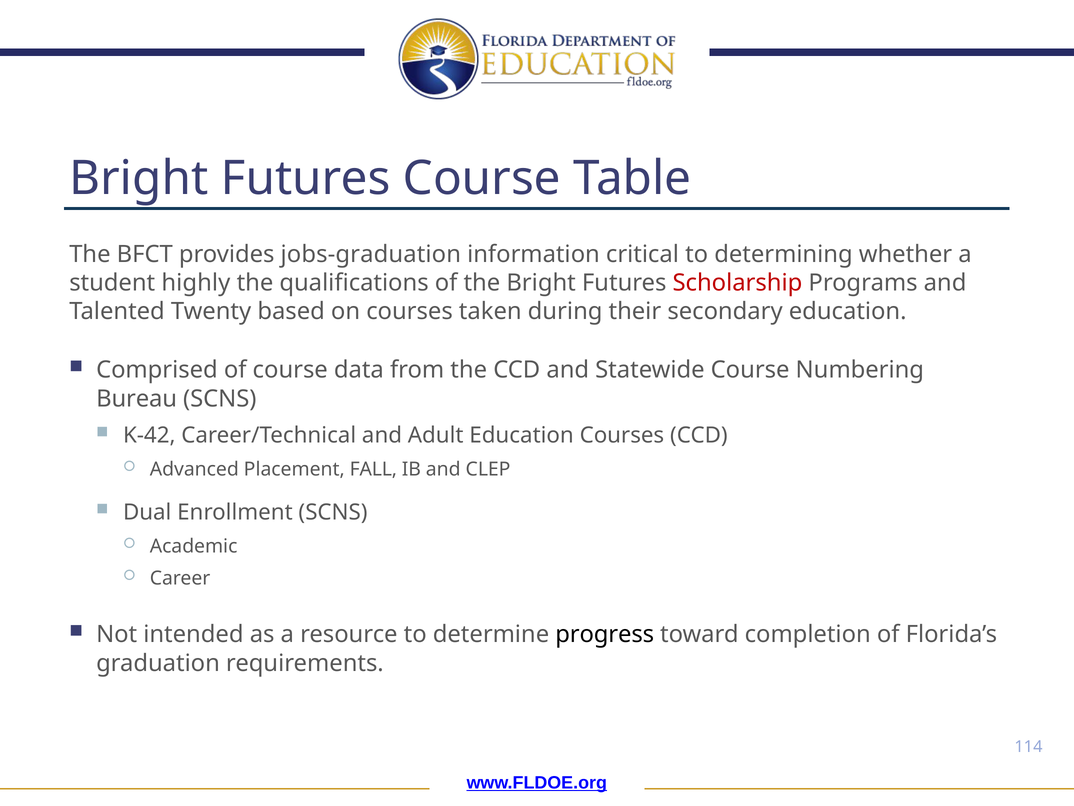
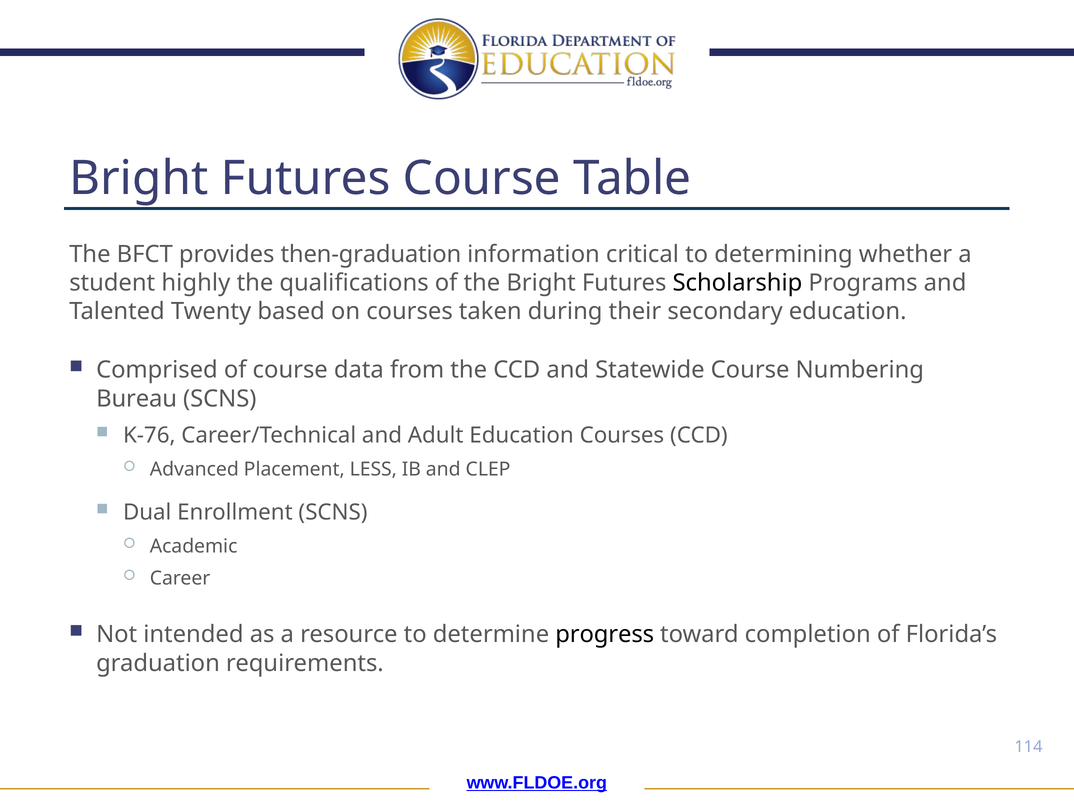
jobs-graduation: jobs-graduation -> then-graduation (371, 254)
Scholarship colour: red -> black (737, 283)
K-42: K-42 -> K-76 (149, 435)
FALL: FALL -> LESS (373, 469)
